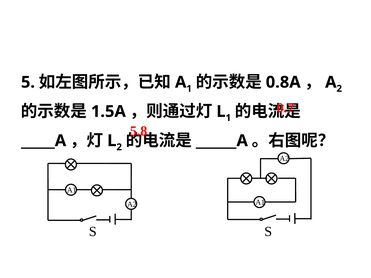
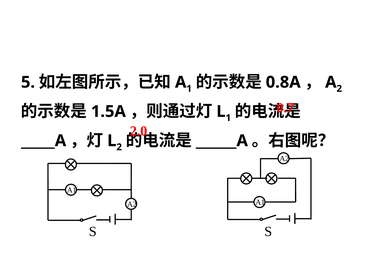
5.8: 5.8 -> 2.0 (139, 131)
